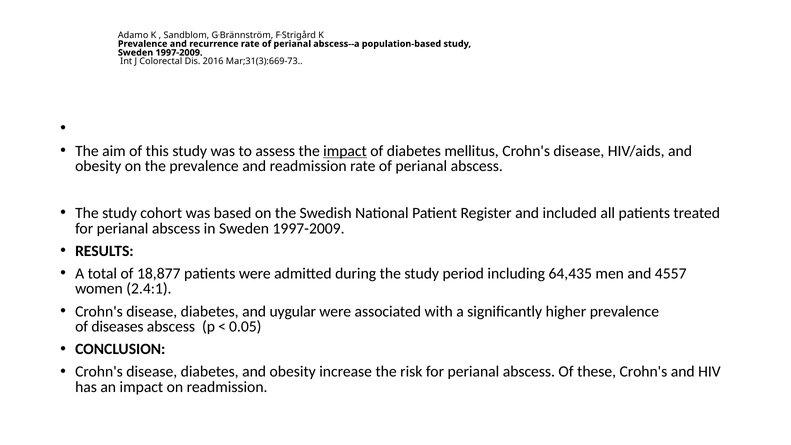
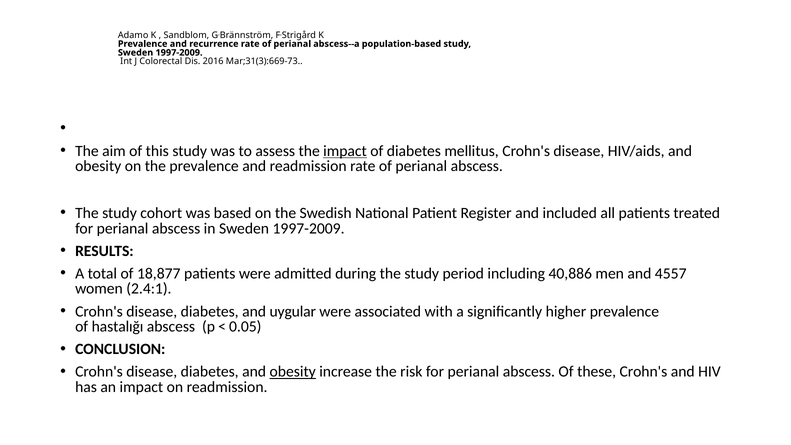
64,435: 64,435 -> 40,886 (570, 274)
diseases: diseases -> hastalığı (118, 327)
obesity underline: none -> present (293, 372)
